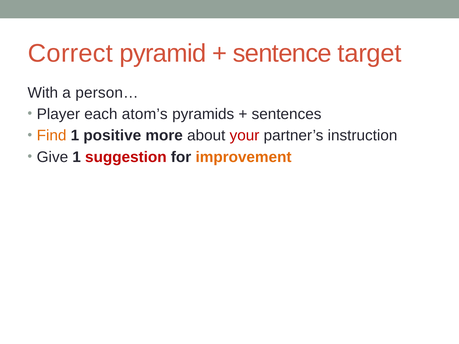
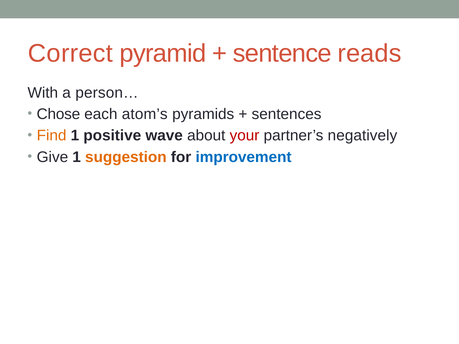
target: target -> reads (369, 53)
Player: Player -> Chose (58, 114)
more: more -> wave (164, 136)
instruction: instruction -> negatively (362, 136)
suggestion colour: red -> orange (126, 157)
improvement colour: orange -> blue (244, 157)
